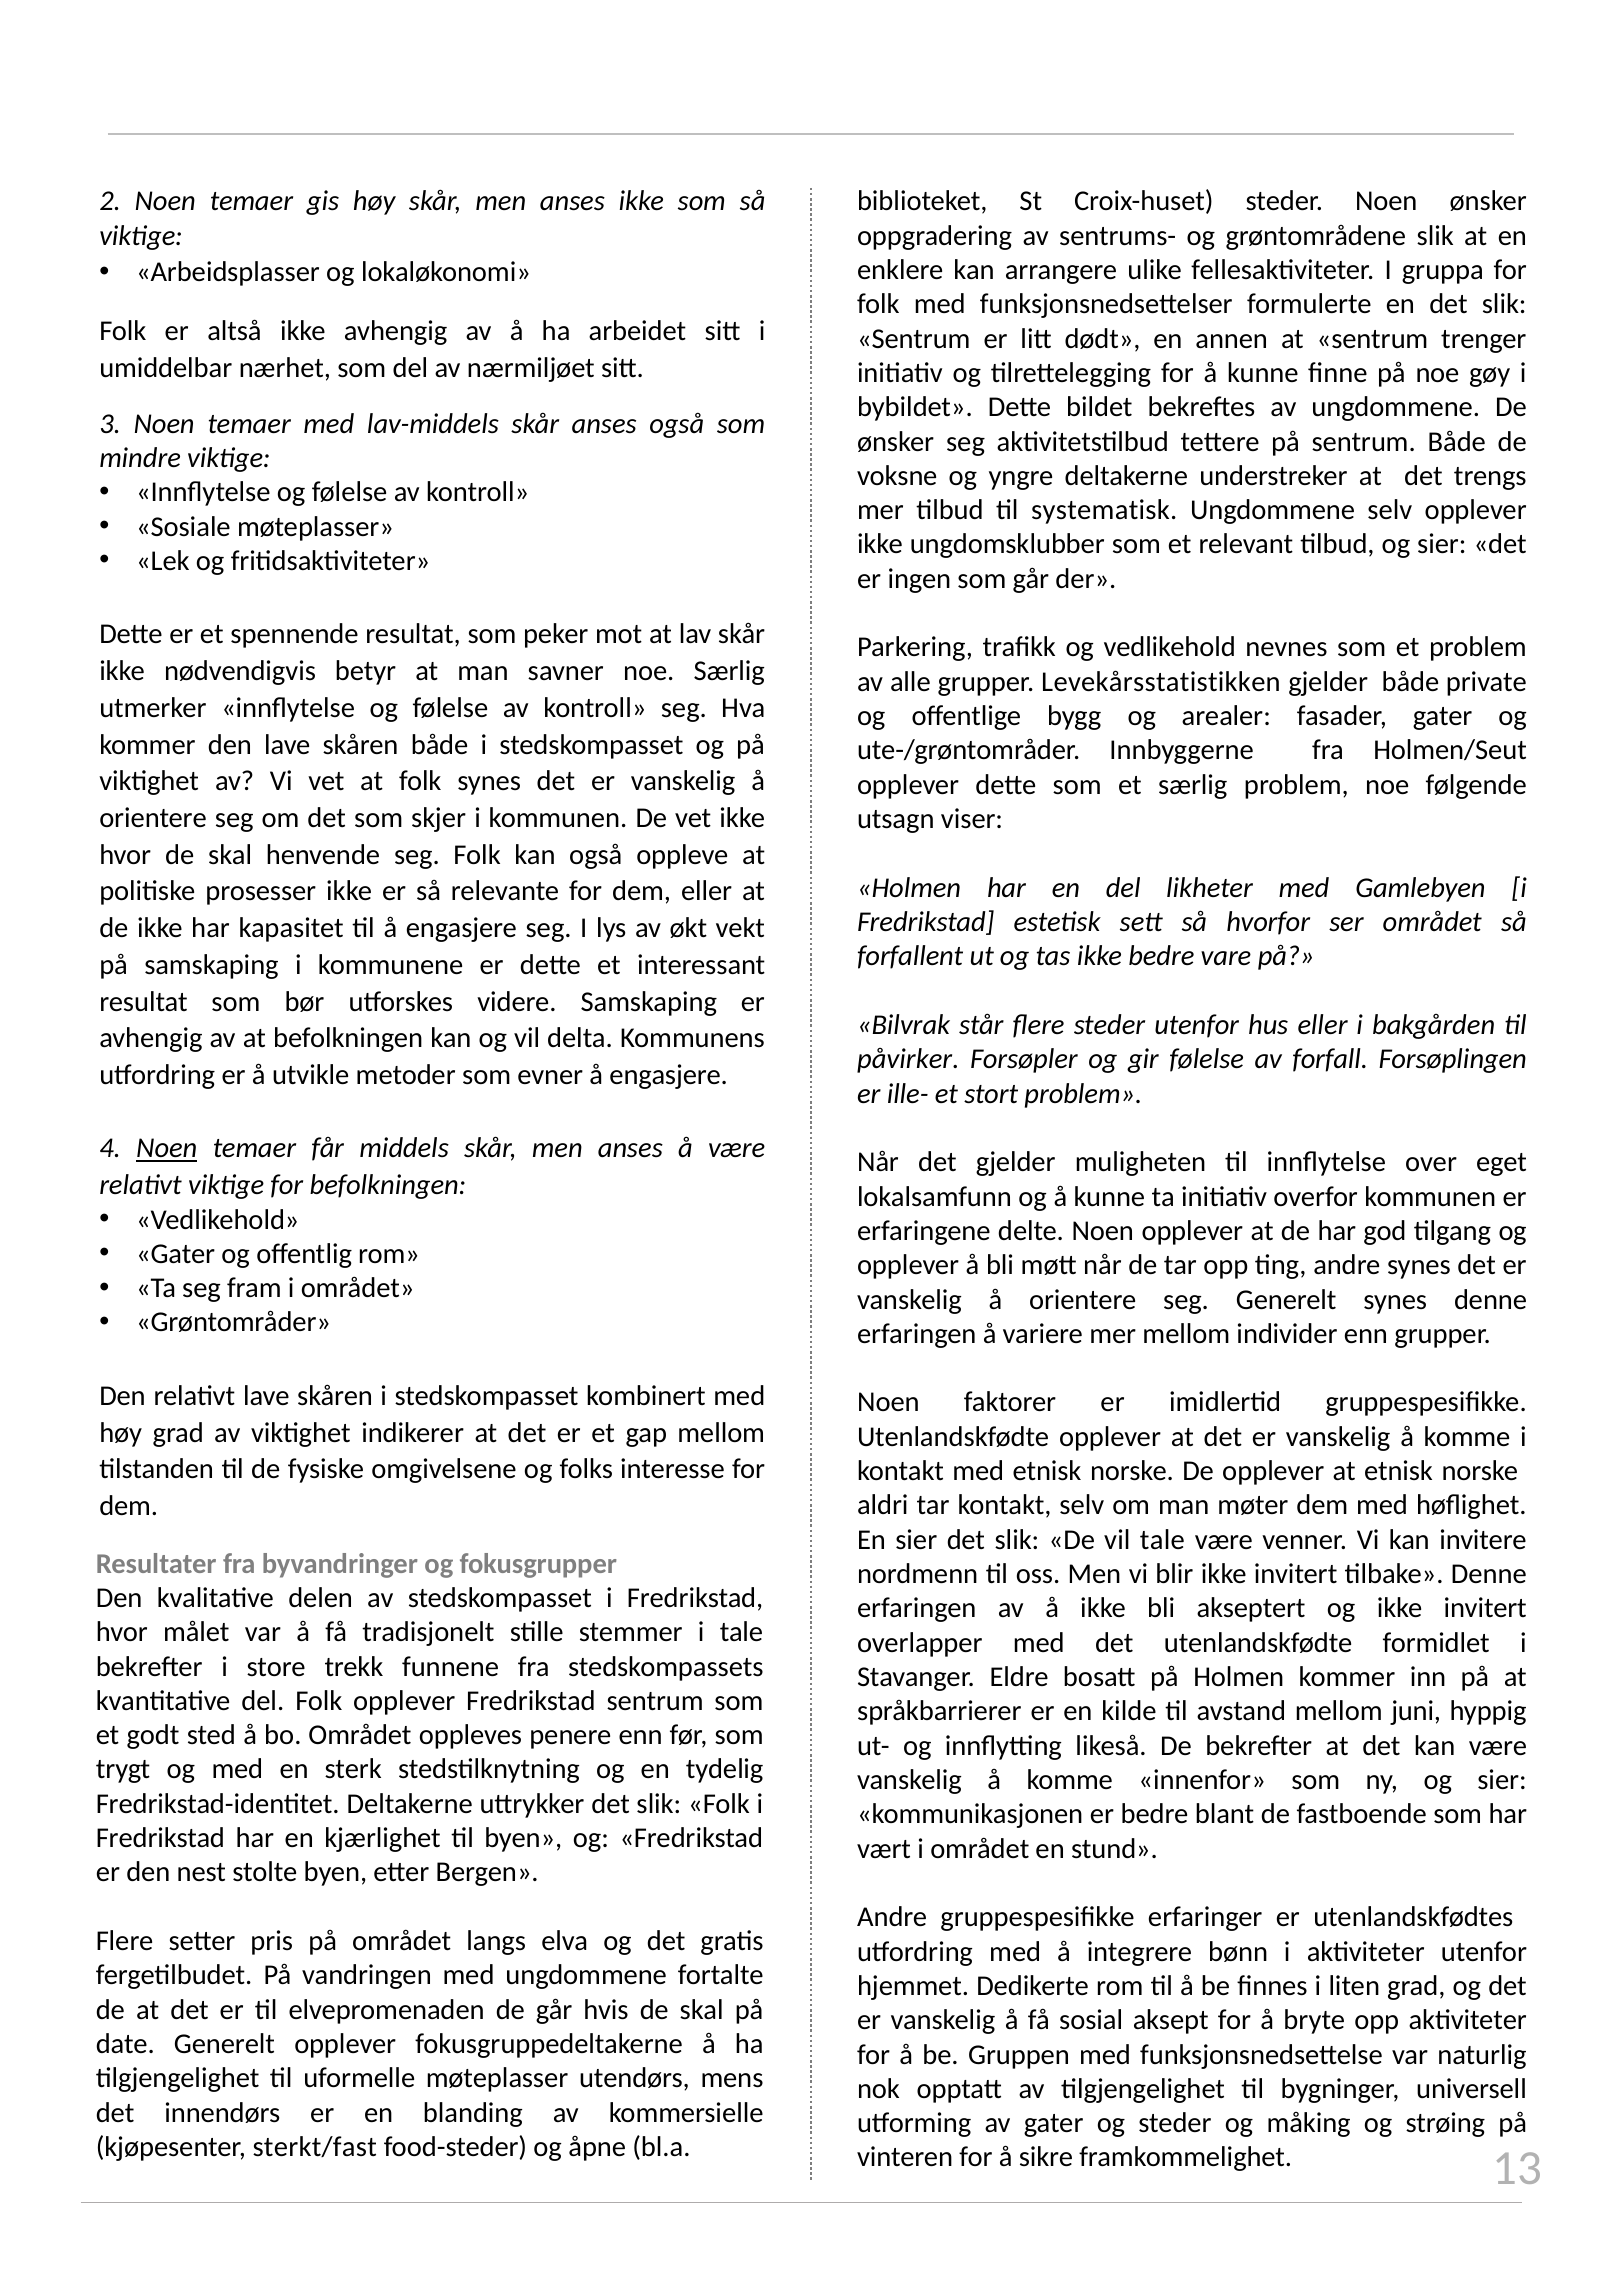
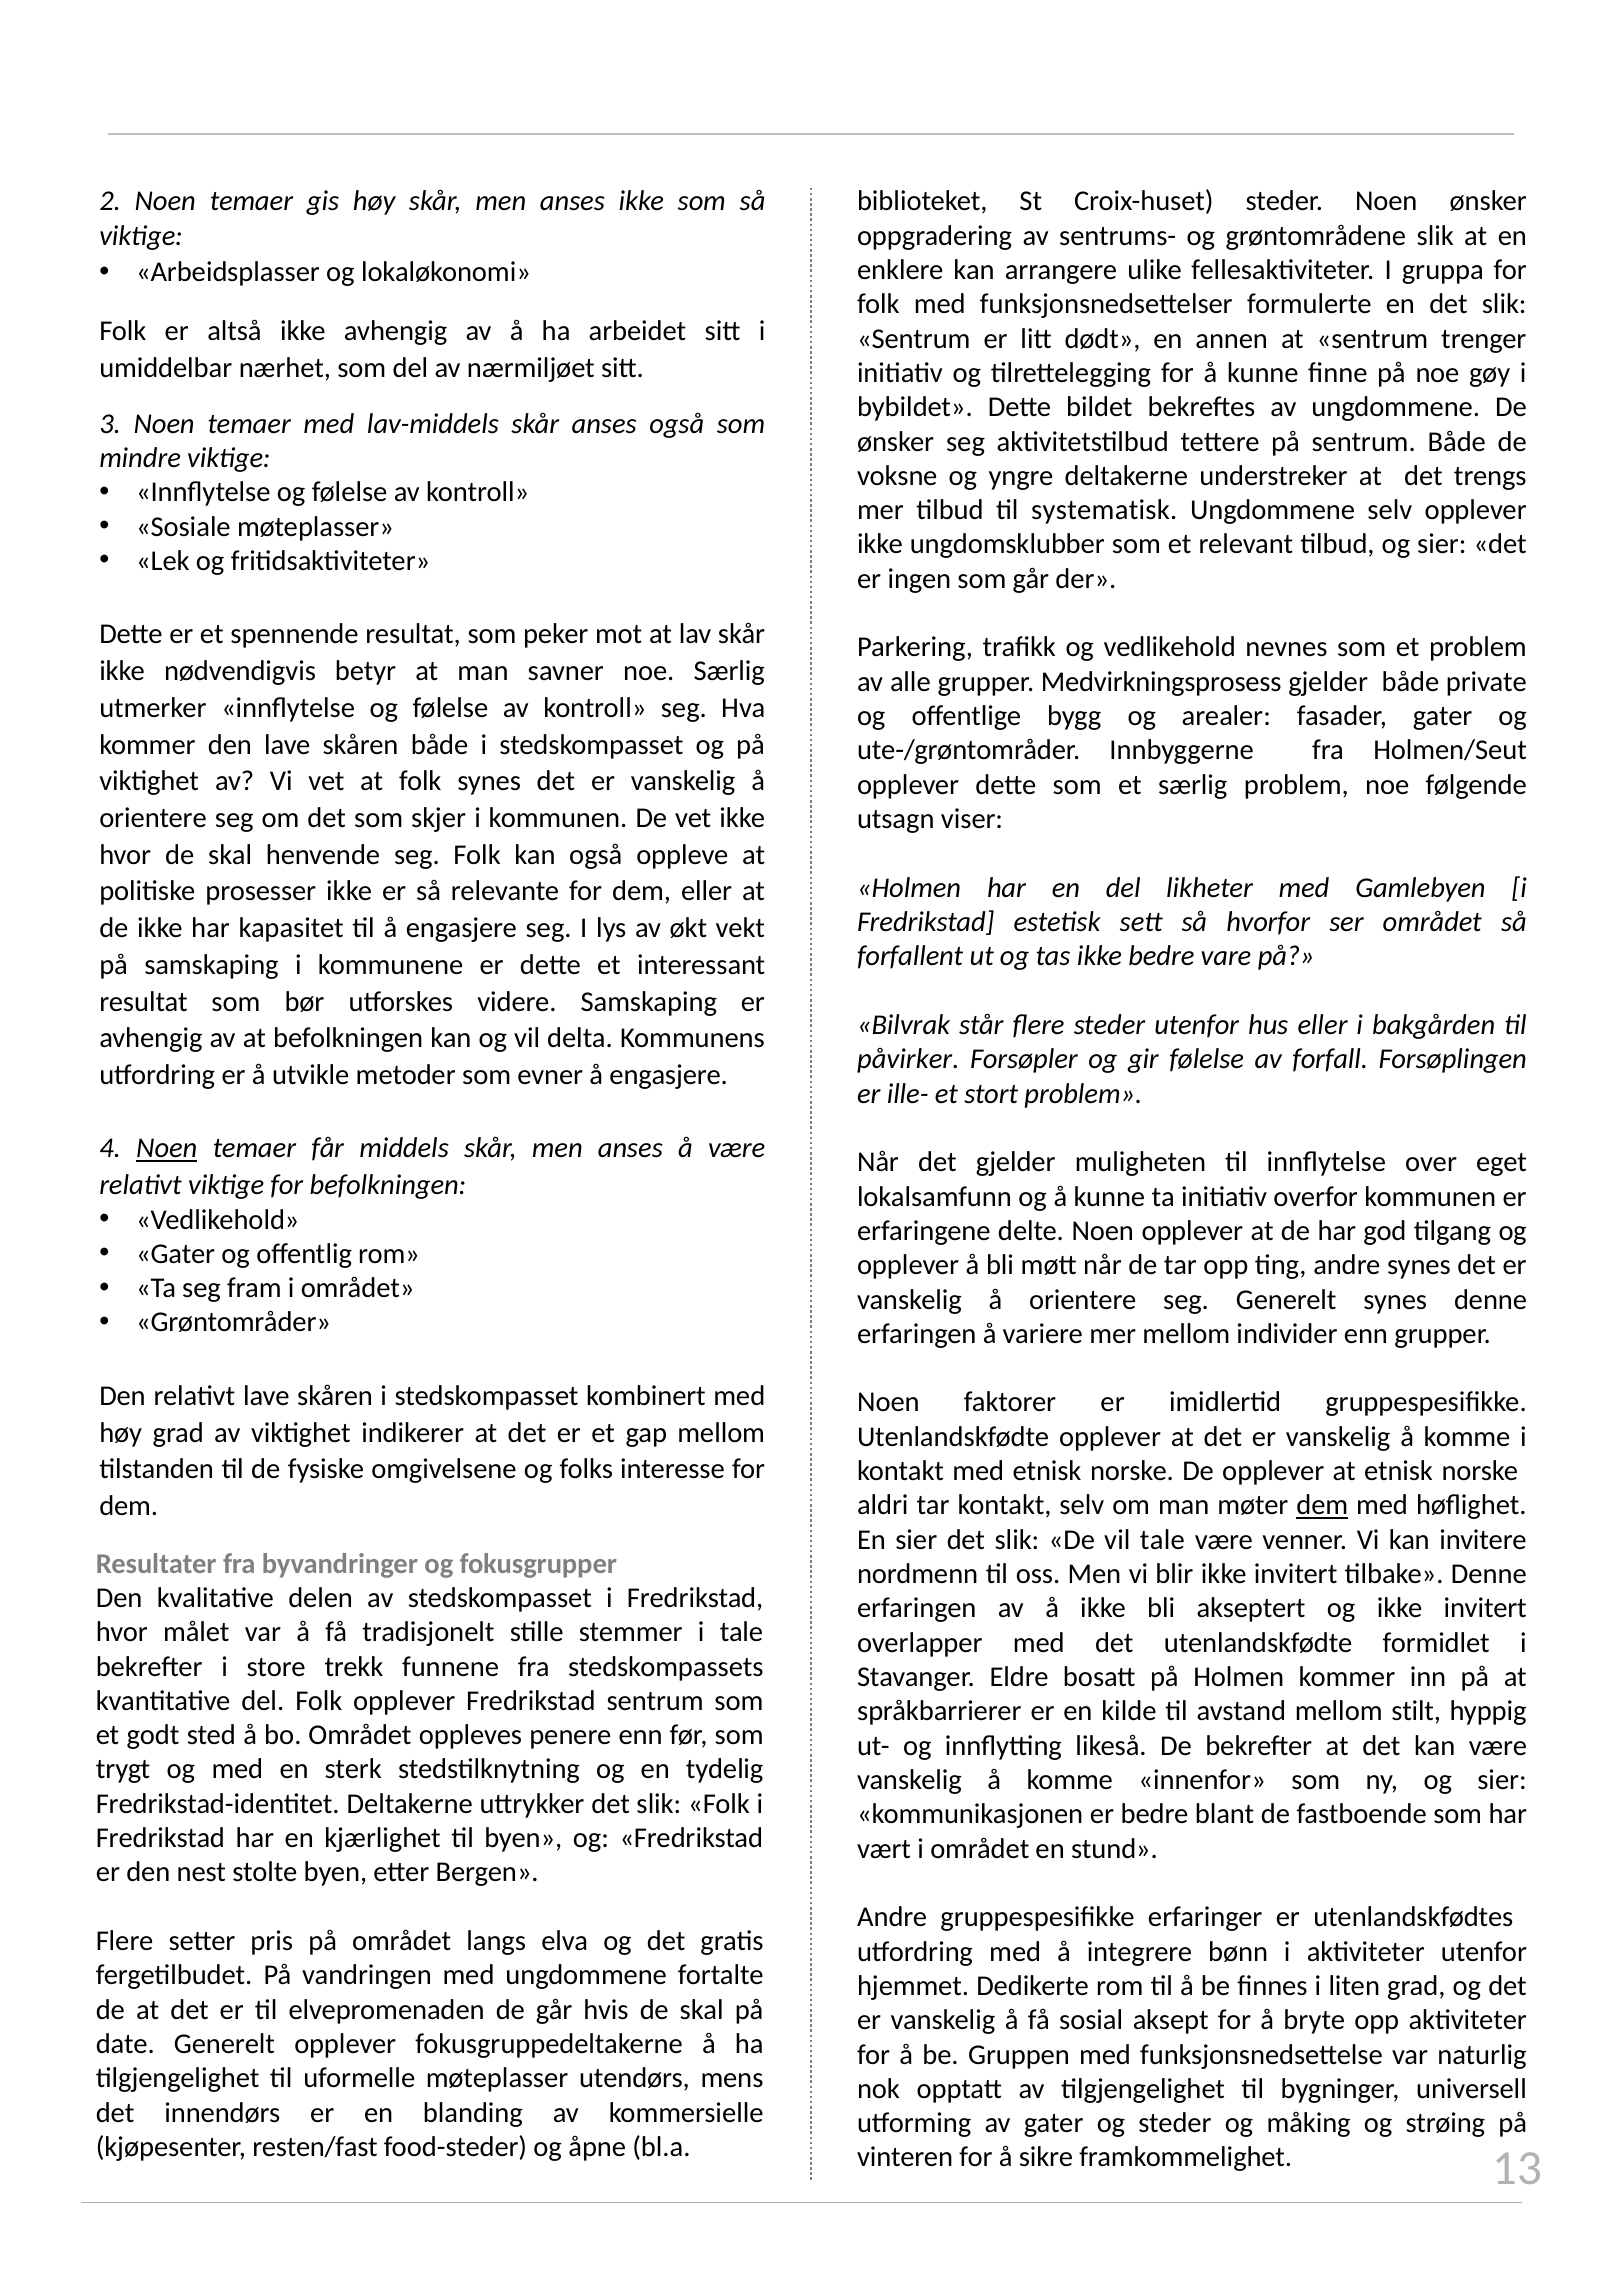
Levekårsstatistikken: Levekårsstatistikken -> Medvirkningsprosess (1161, 682)
dem underline: none -> present (1322, 1505)
juni: juni -> stilt (1416, 1711)
sterkt/fast: sterkt/fast -> resten/fast (315, 2146)
